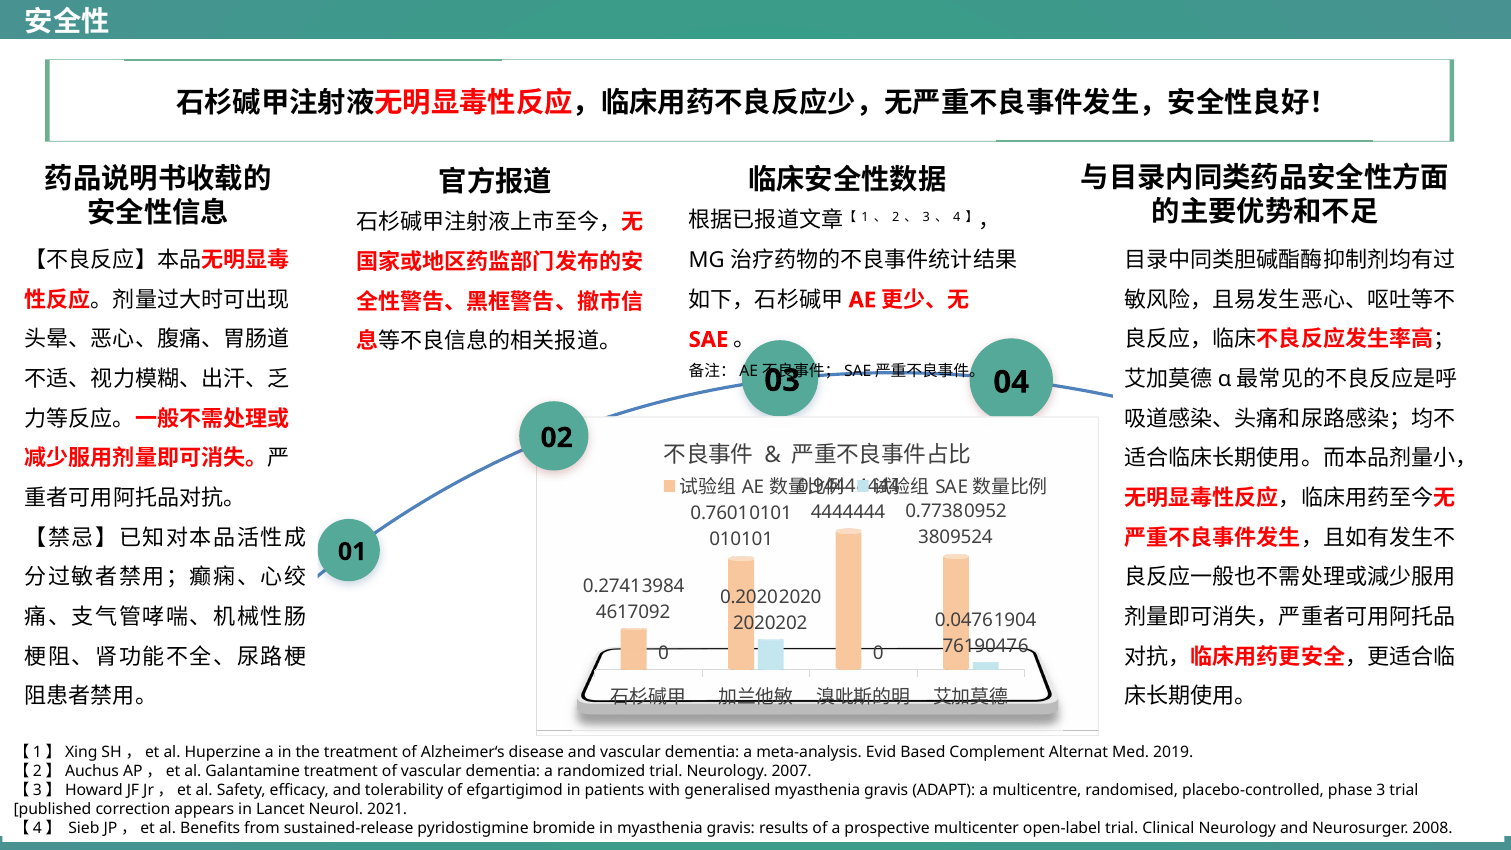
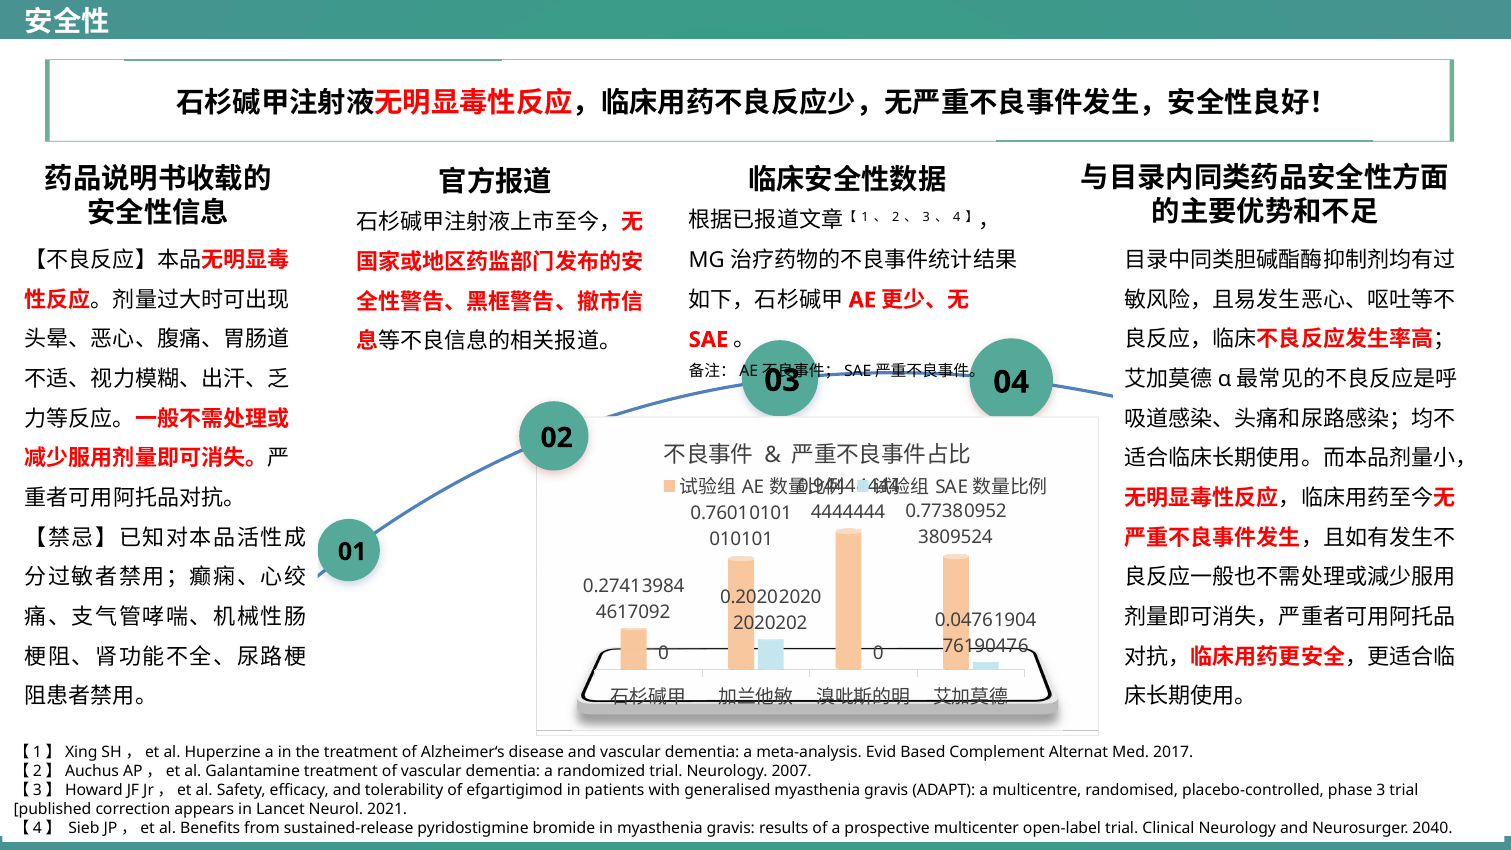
2019: 2019 -> 2017 (1173, 752)
2008: 2008 -> 2040 (1432, 828)
